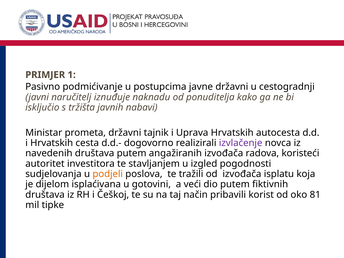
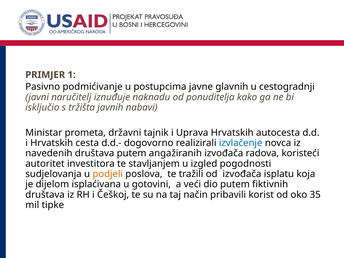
javne državni: državni -> glavnih (232, 87)
izvlačenje colour: purple -> blue (241, 143)
81: 81 -> 35 (315, 195)
